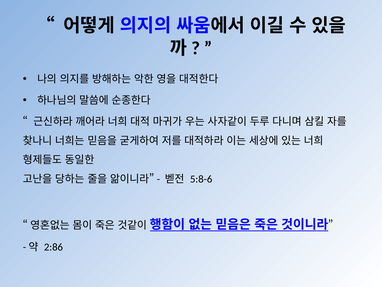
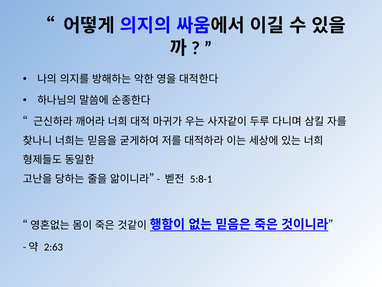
5:8-6: 5:8-6 -> 5:8-1 (201, 179)
2:86: 2:86 -> 2:63 (53, 247)
